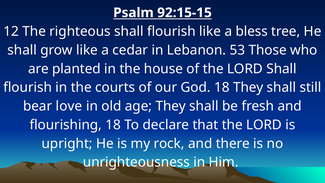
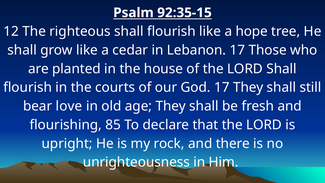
92:15-15: 92:15-15 -> 92:35-15 (184, 13)
bless: bless -> hope (252, 31)
Lebanon 53: 53 -> 17 (237, 50)
God 18: 18 -> 17 (222, 87)
flourishing 18: 18 -> 85 (113, 125)
